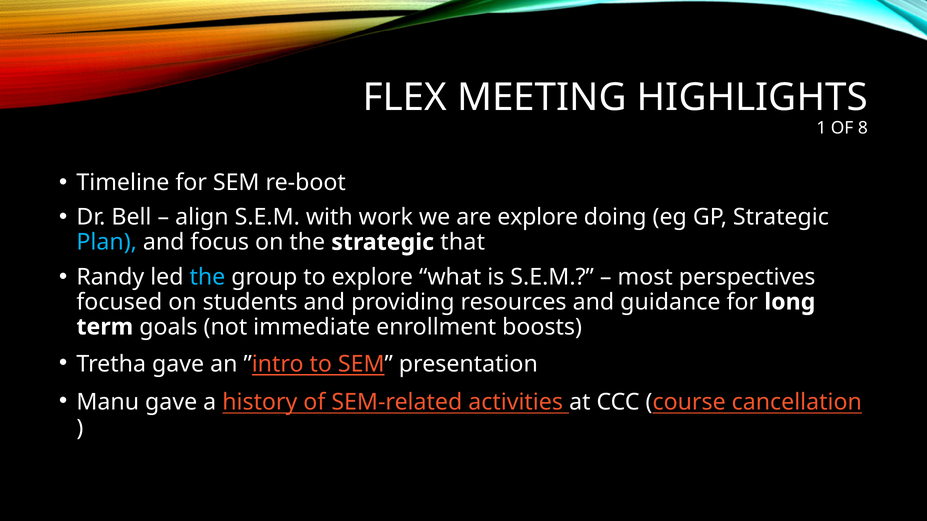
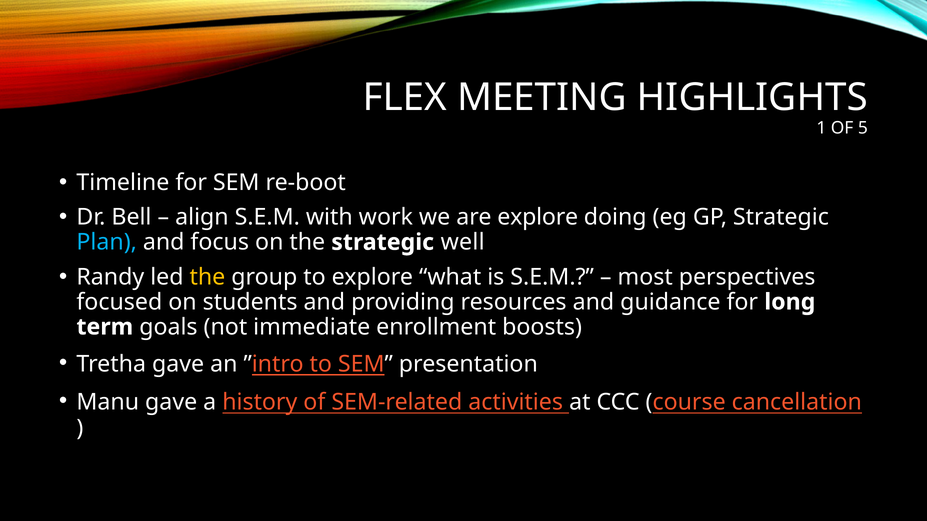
8: 8 -> 5 (863, 128)
that: that -> well (463, 242)
the colour: light blue -> yellow (207, 277)
